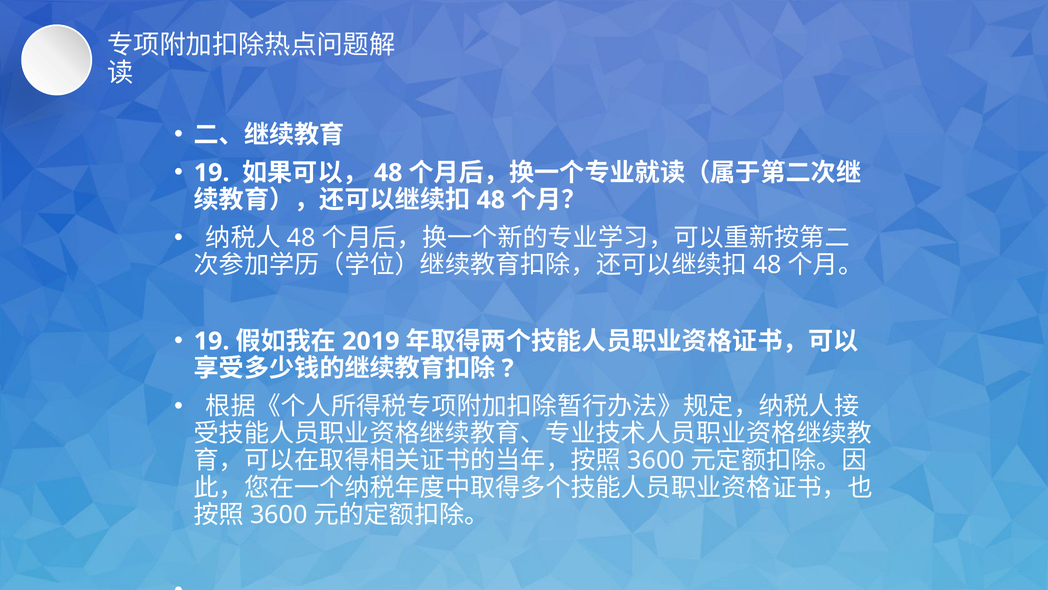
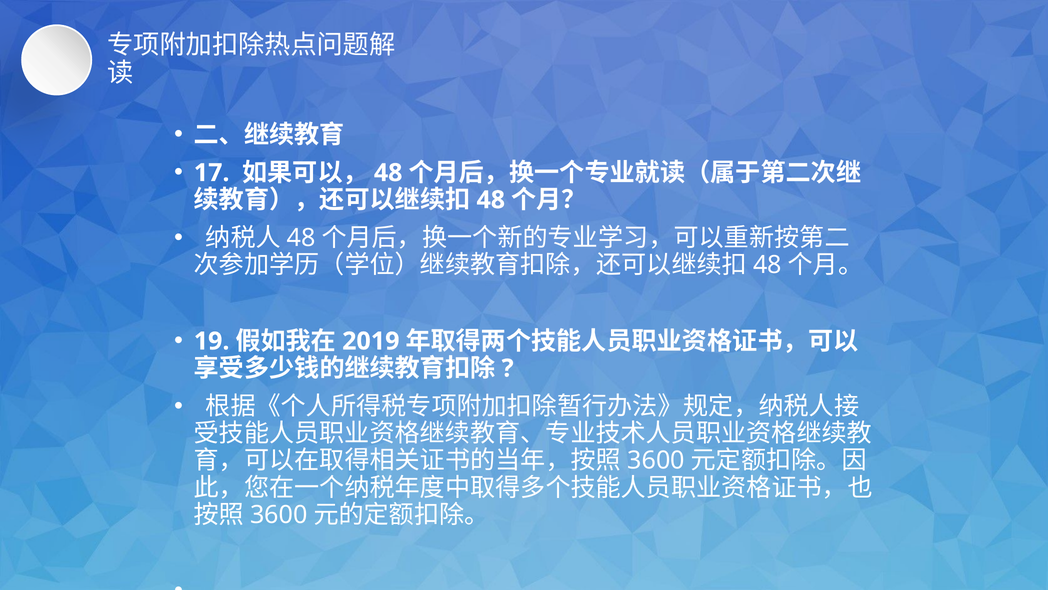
19: 19 -> 17 (212, 173)
